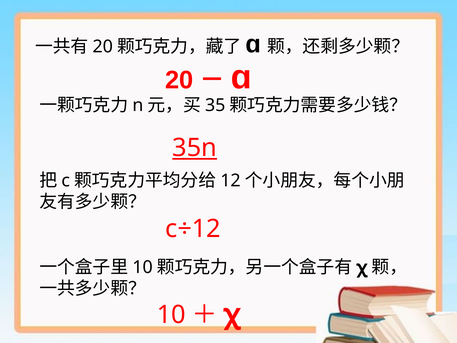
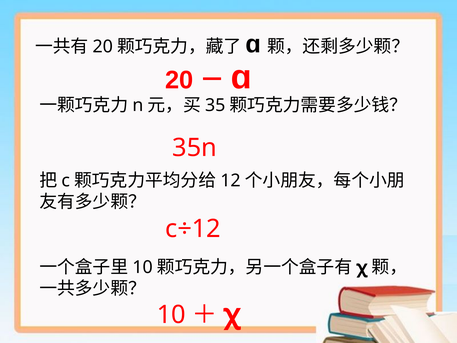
35n underline: present -> none (195, 148)
